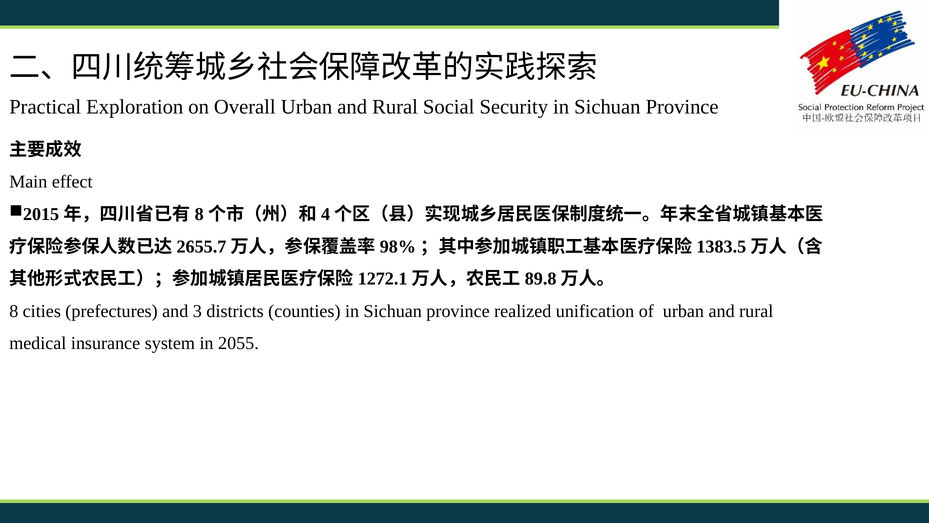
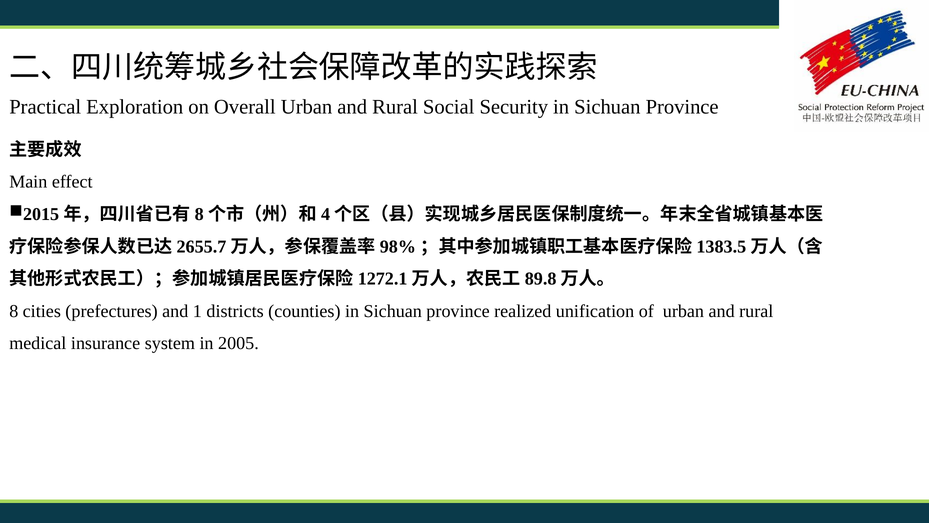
3: 3 -> 1 (197, 311)
2055: 2055 -> 2005 (238, 343)
